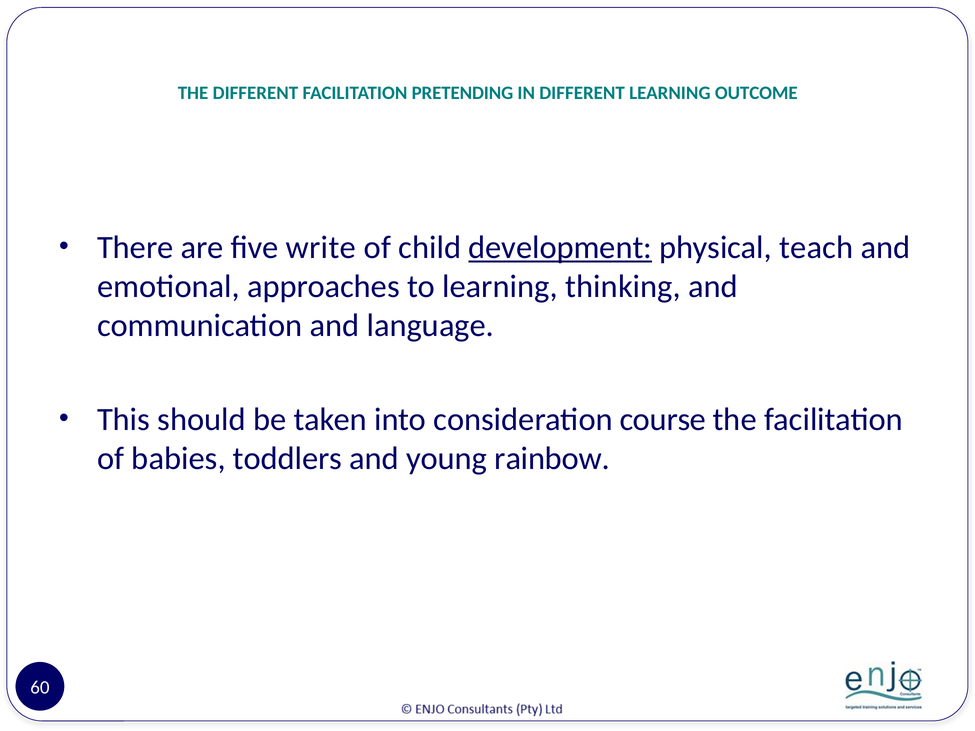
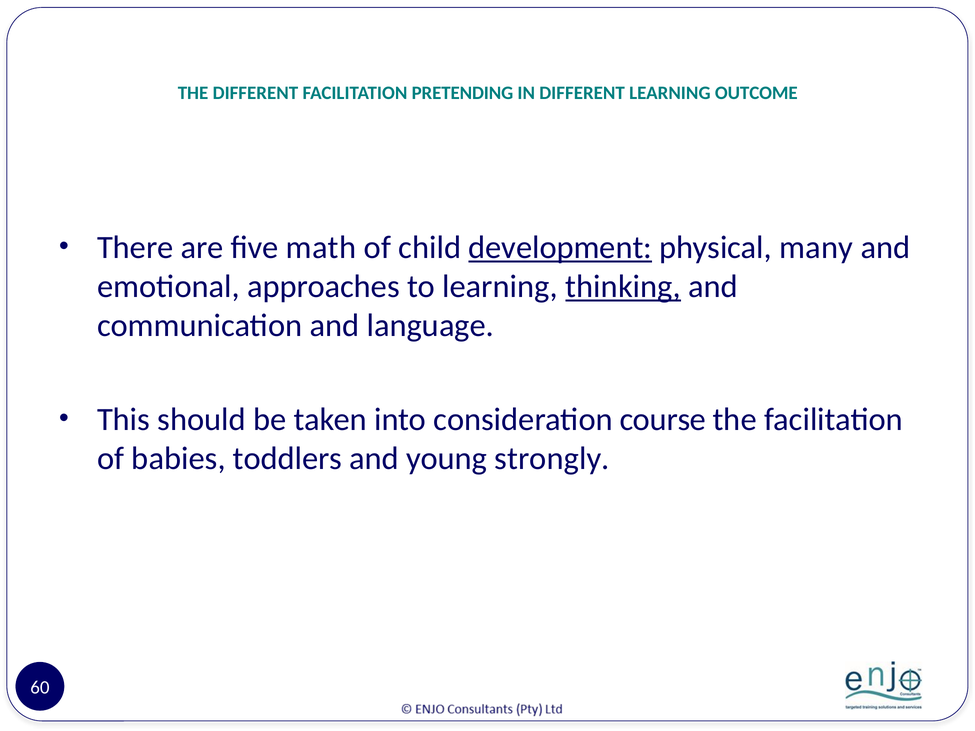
write: write -> math (321, 248)
teach: teach -> many (816, 248)
thinking underline: none -> present (623, 287)
rainbow: rainbow -> strongly (552, 458)
